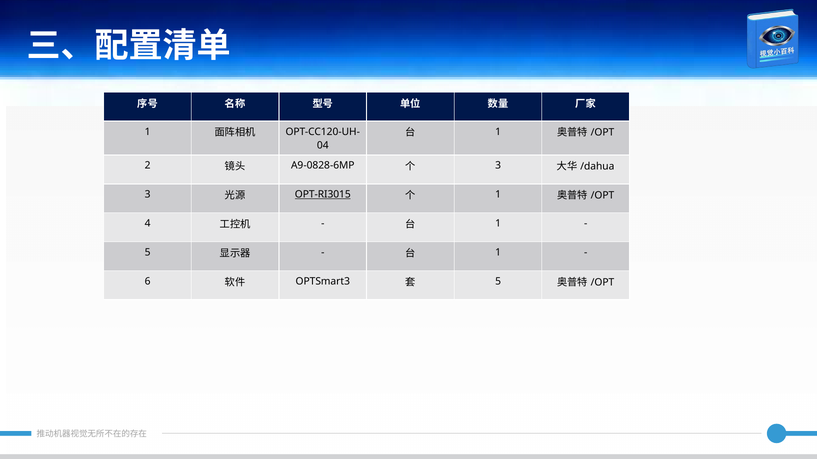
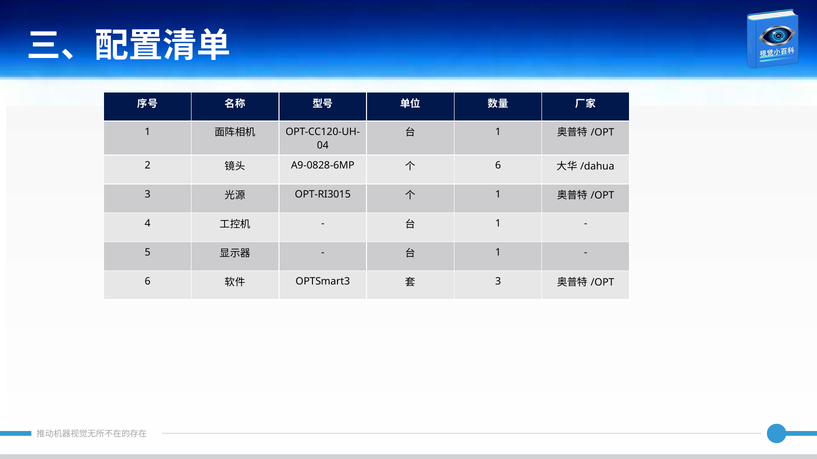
3: 3 -> 6 (498, 166)
OPT-RI3015 underline: present -> none (323, 195)
5: 5 -> 3 (498, 282)
